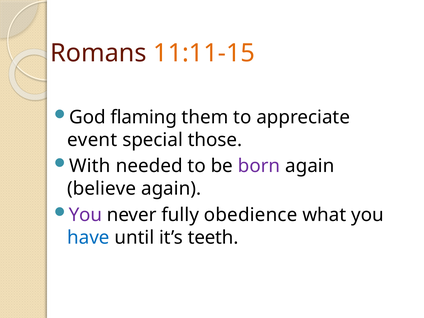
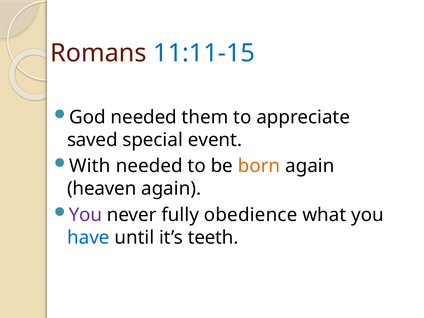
11:11-15 colour: orange -> blue (204, 53)
God flaming: flaming -> needed (144, 117)
event: event -> saved (92, 140)
those: those -> event (215, 140)
born colour: purple -> orange (259, 166)
believe: believe -> heaven (102, 189)
